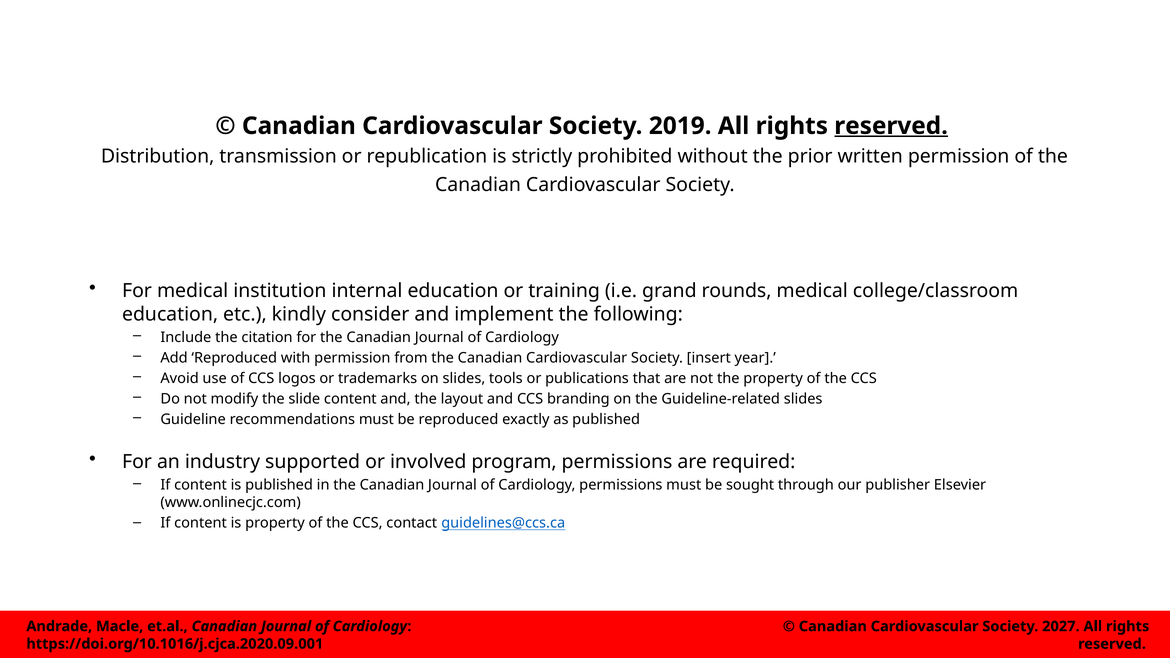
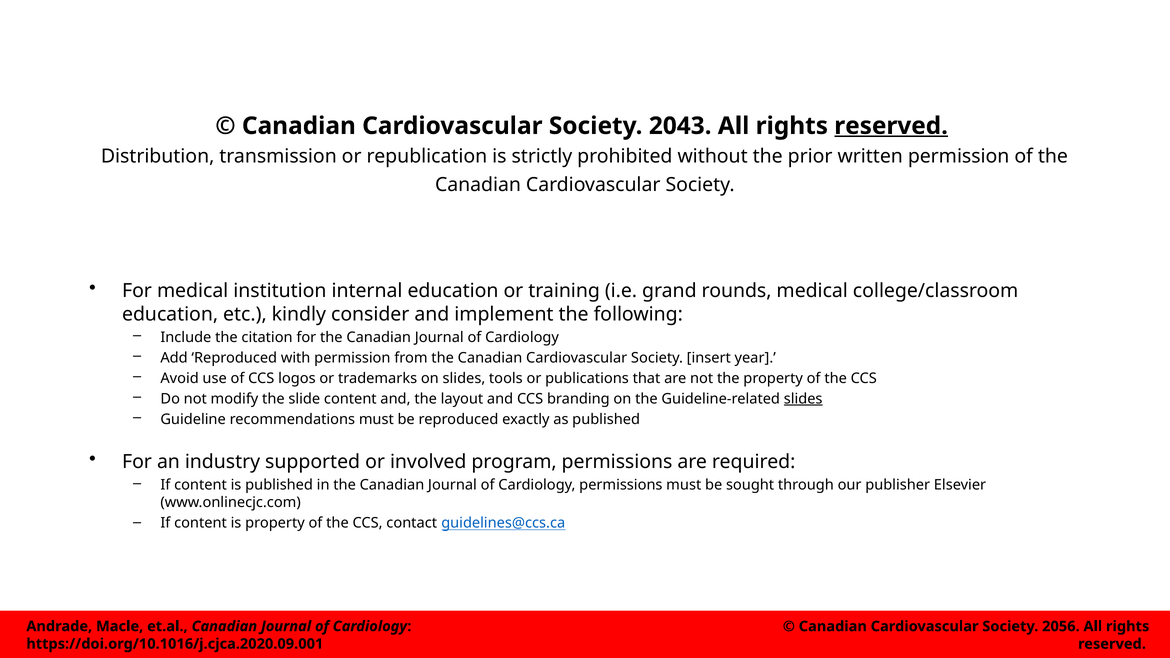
2019: 2019 -> 2043 (680, 126)
slides underline: none -> present (803, 399)
2027: 2027 -> 2056 (1061, 627)
